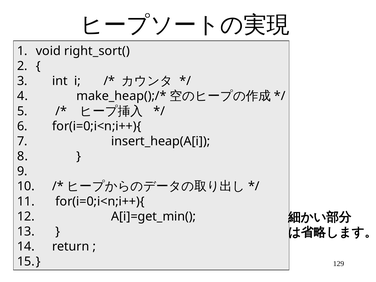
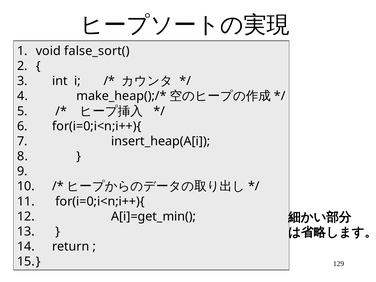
right_sort(: right_sort( -> false_sort( (97, 51)
